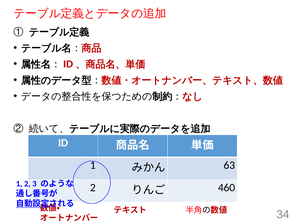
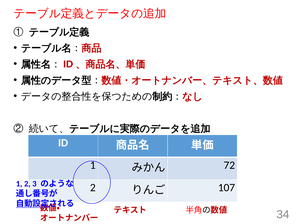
63: 63 -> 72 (229, 165)
460: 460 -> 107 (226, 188)
